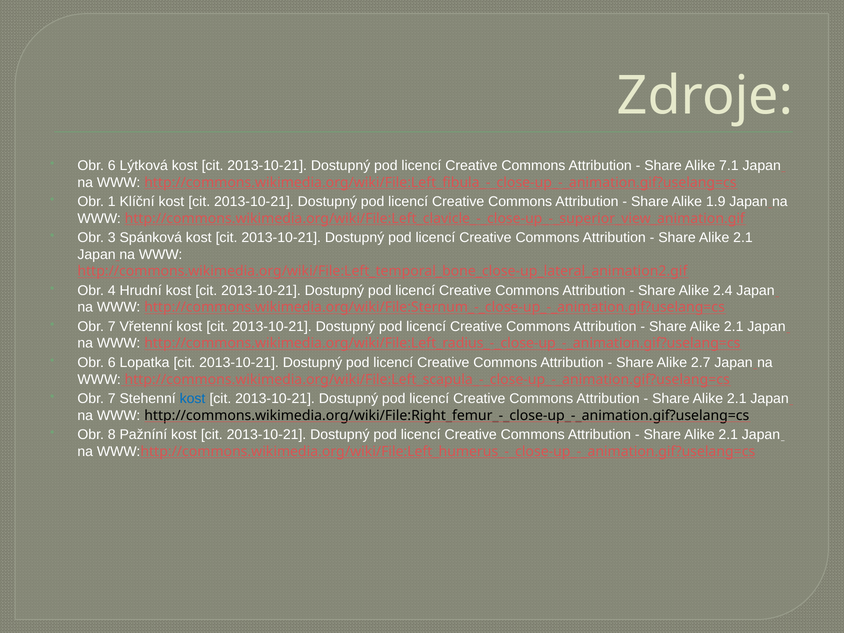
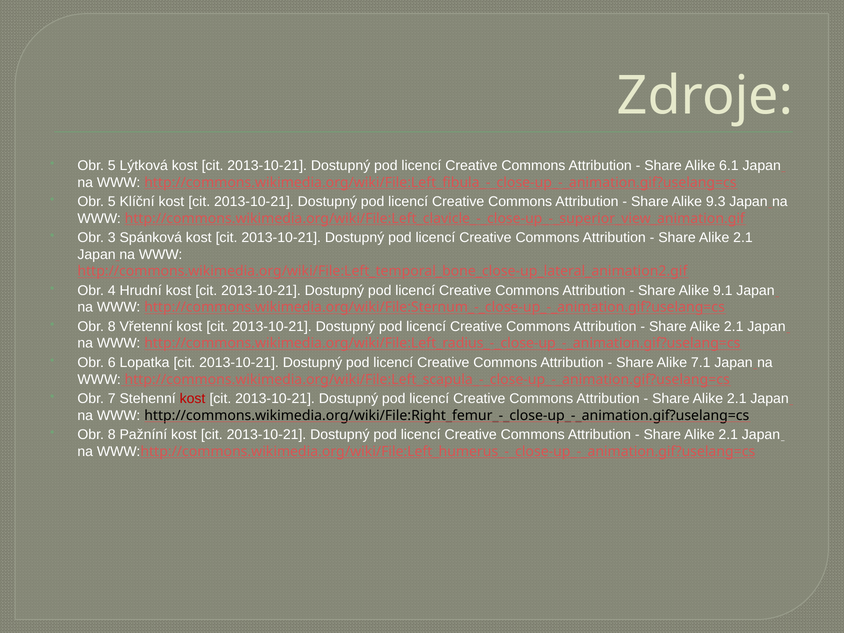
6: 6 -> 5 (112, 166)
7.1: 7.1 -> 6.1 (729, 166)
1: 1 -> 5 (112, 202)
1.9: 1.9 -> 9.3 (716, 202)
2.4: 2.4 -> 9.1 (723, 290)
7: 7 -> 8 (112, 326)
2.7: 2.7 -> 7.1 (701, 363)
kost colour: blue -> red (192, 399)
